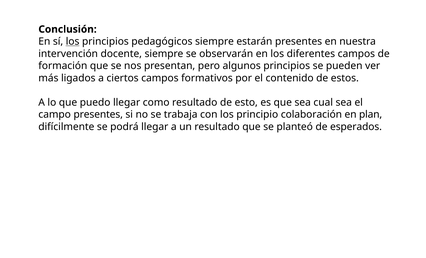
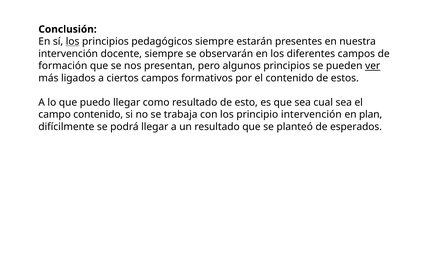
ver underline: none -> present (373, 66)
campo presentes: presentes -> contenido (98, 115)
principio colaboración: colaboración -> intervención (311, 115)
